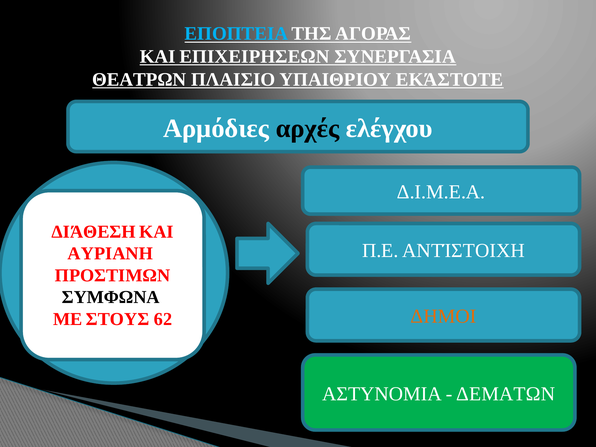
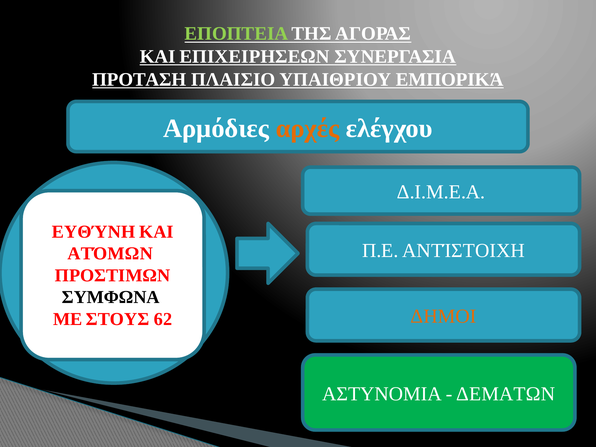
ΕΠΟΠΤΕΙΑ colour: light blue -> light green (236, 34)
ΘΕΑΤΡΩΝ: ΘΕΑΤΡΩΝ -> ΠΡΟΤΑΣΗ (139, 79)
ΕΚΆΣΤΟΤΕ: ΕΚΆΣΤΟΤΕ -> ΕΜΠΟΡΙΚΆ (450, 79)
αρχές colour: black -> orange (307, 128)
ΔΙΆΘΕΣΗ: ΔΙΆΘΕΣΗ -> ΕΥΘΎΝΗ (94, 232)
ΑΥΡΙΑΝΗ: ΑΥΡΙΑΝΗ -> ΑΤΌΜΩΝ (110, 254)
